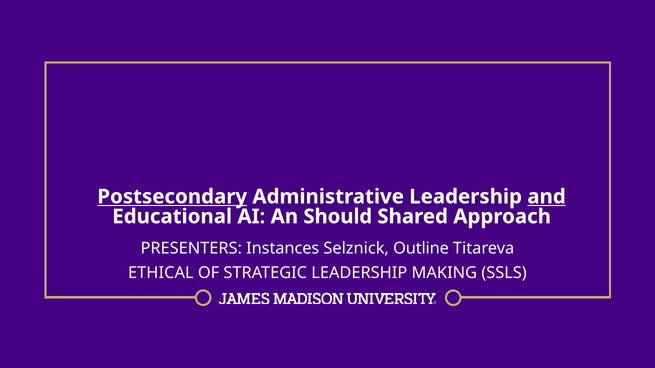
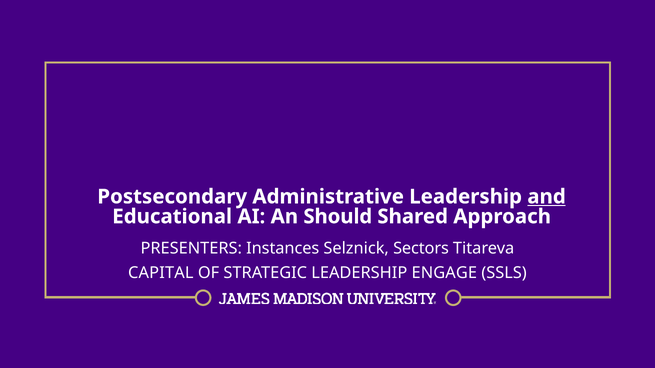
Postsecondary underline: present -> none (172, 197)
Outline: Outline -> Sectors (421, 249)
ETHICAL: ETHICAL -> CAPITAL (161, 273)
MAKING: MAKING -> ENGAGE (444, 273)
